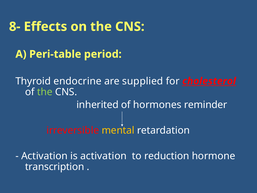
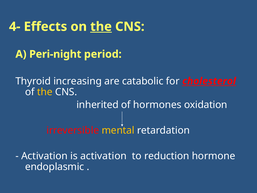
8-: 8- -> 4- (15, 27)
the underline: none -> present (101, 27)
Peri-table: Peri-table -> Peri-night (55, 54)
endocrine: endocrine -> increasing (78, 81)
supplied: supplied -> catabolic (143, 81)
the colour: light green -> yellow (45, 92)
reminder: reminder -> oxidation (206, 105)
transcription: transcription -> endoplasmic (55, 167)
